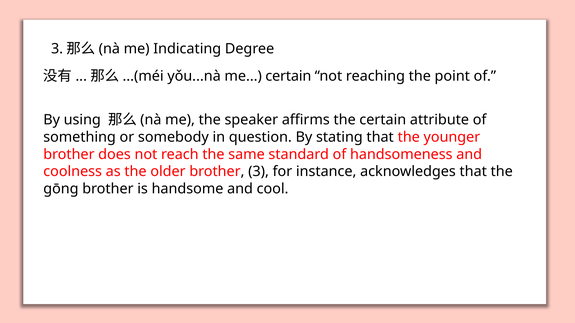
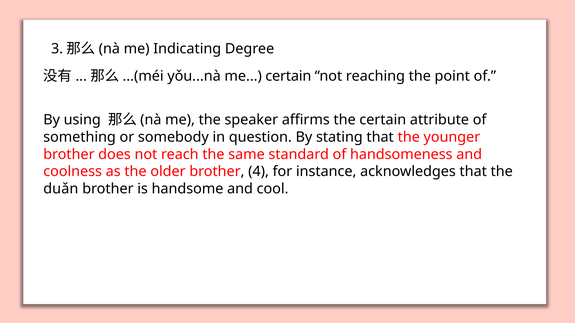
brother 3: 3 -> 4 (259, 172)
gōng: gōng -> duǎn (61, 189)
